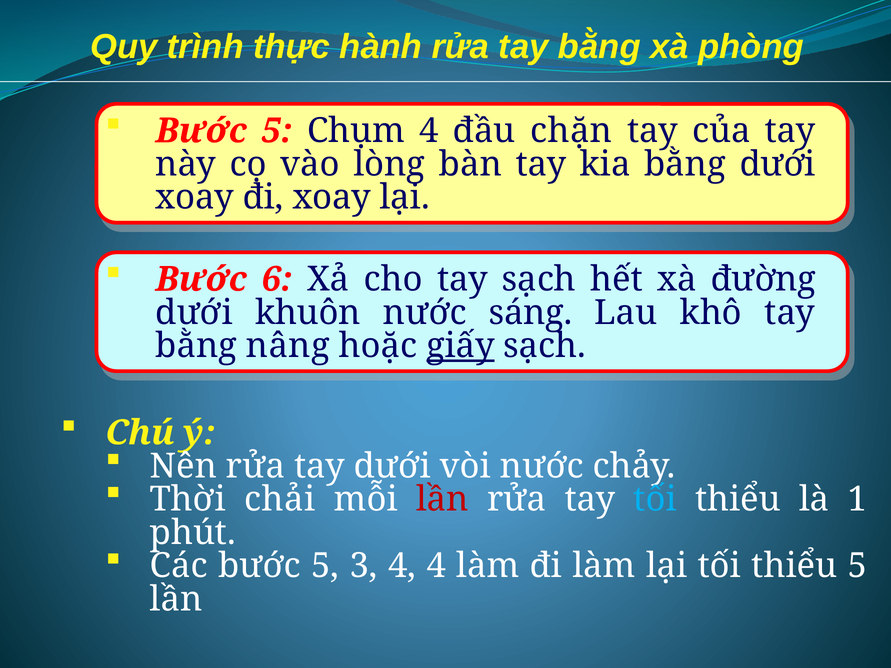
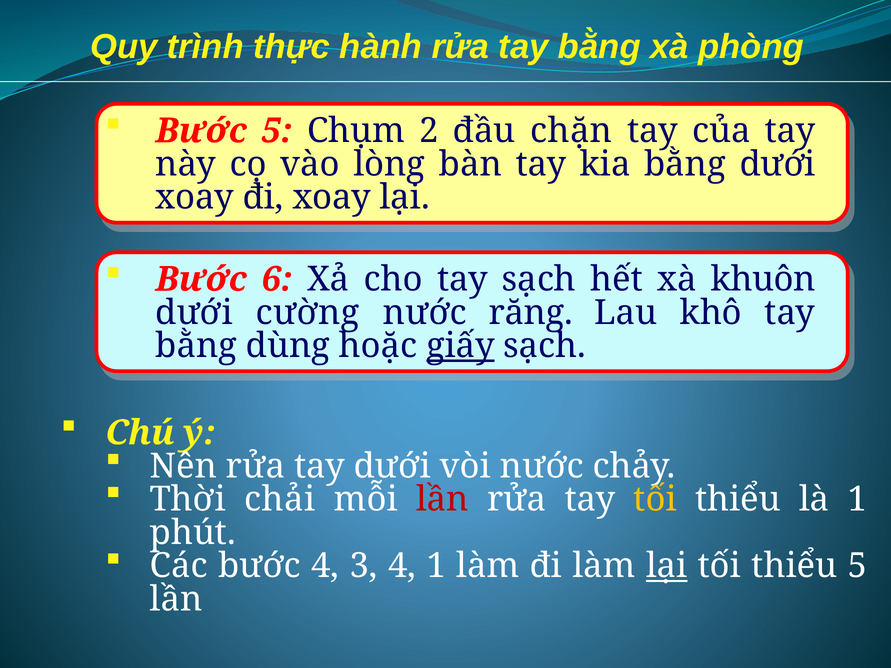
Chụm 4: 4 -> 2 (429, 131)
đường: đường -> khuôn (763, 279)
khuôn: khuôn -> cường (308, 313)
sáng: sáng -> răng (531, 313)
nâng: nâng -> dùng (288, 346)
tối colour: light blue -> yellow (655, 500)
Các bước 5: 5 -> 4 (325, 566)
4 4: 4 -> 1 (436, 566)
lại underline: none -> present (667, 566)
